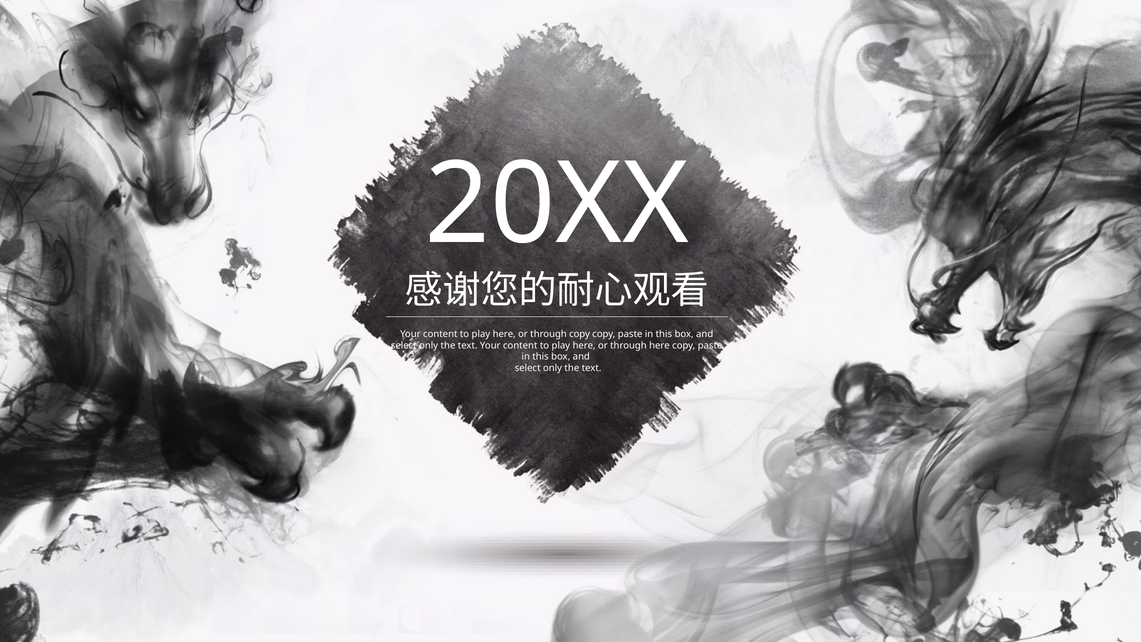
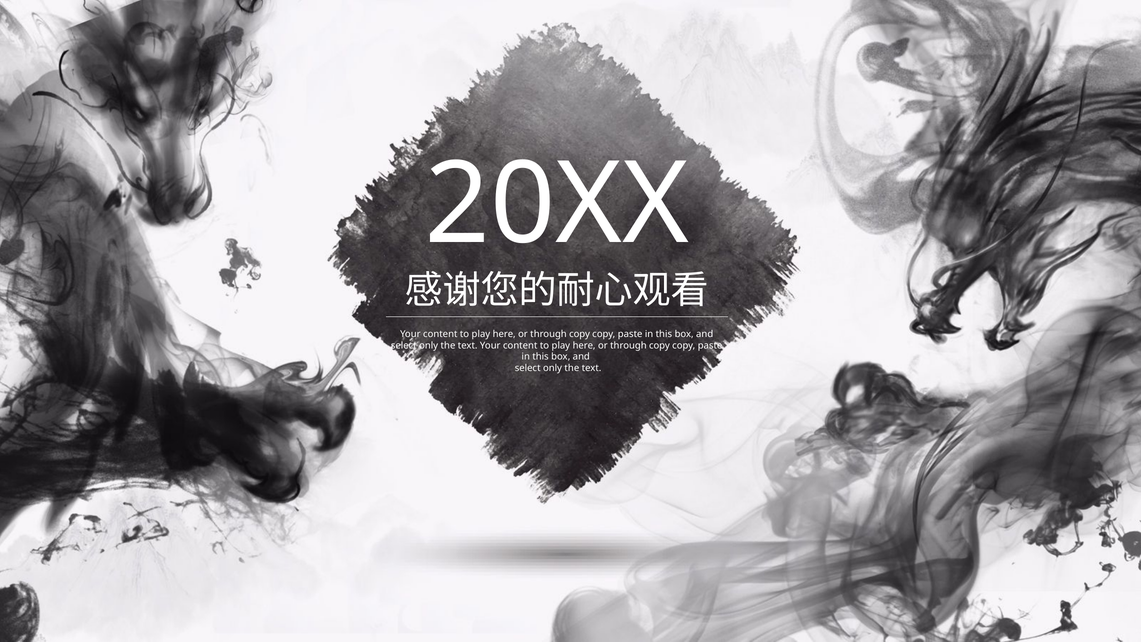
here: here -> copy (659, 345)
